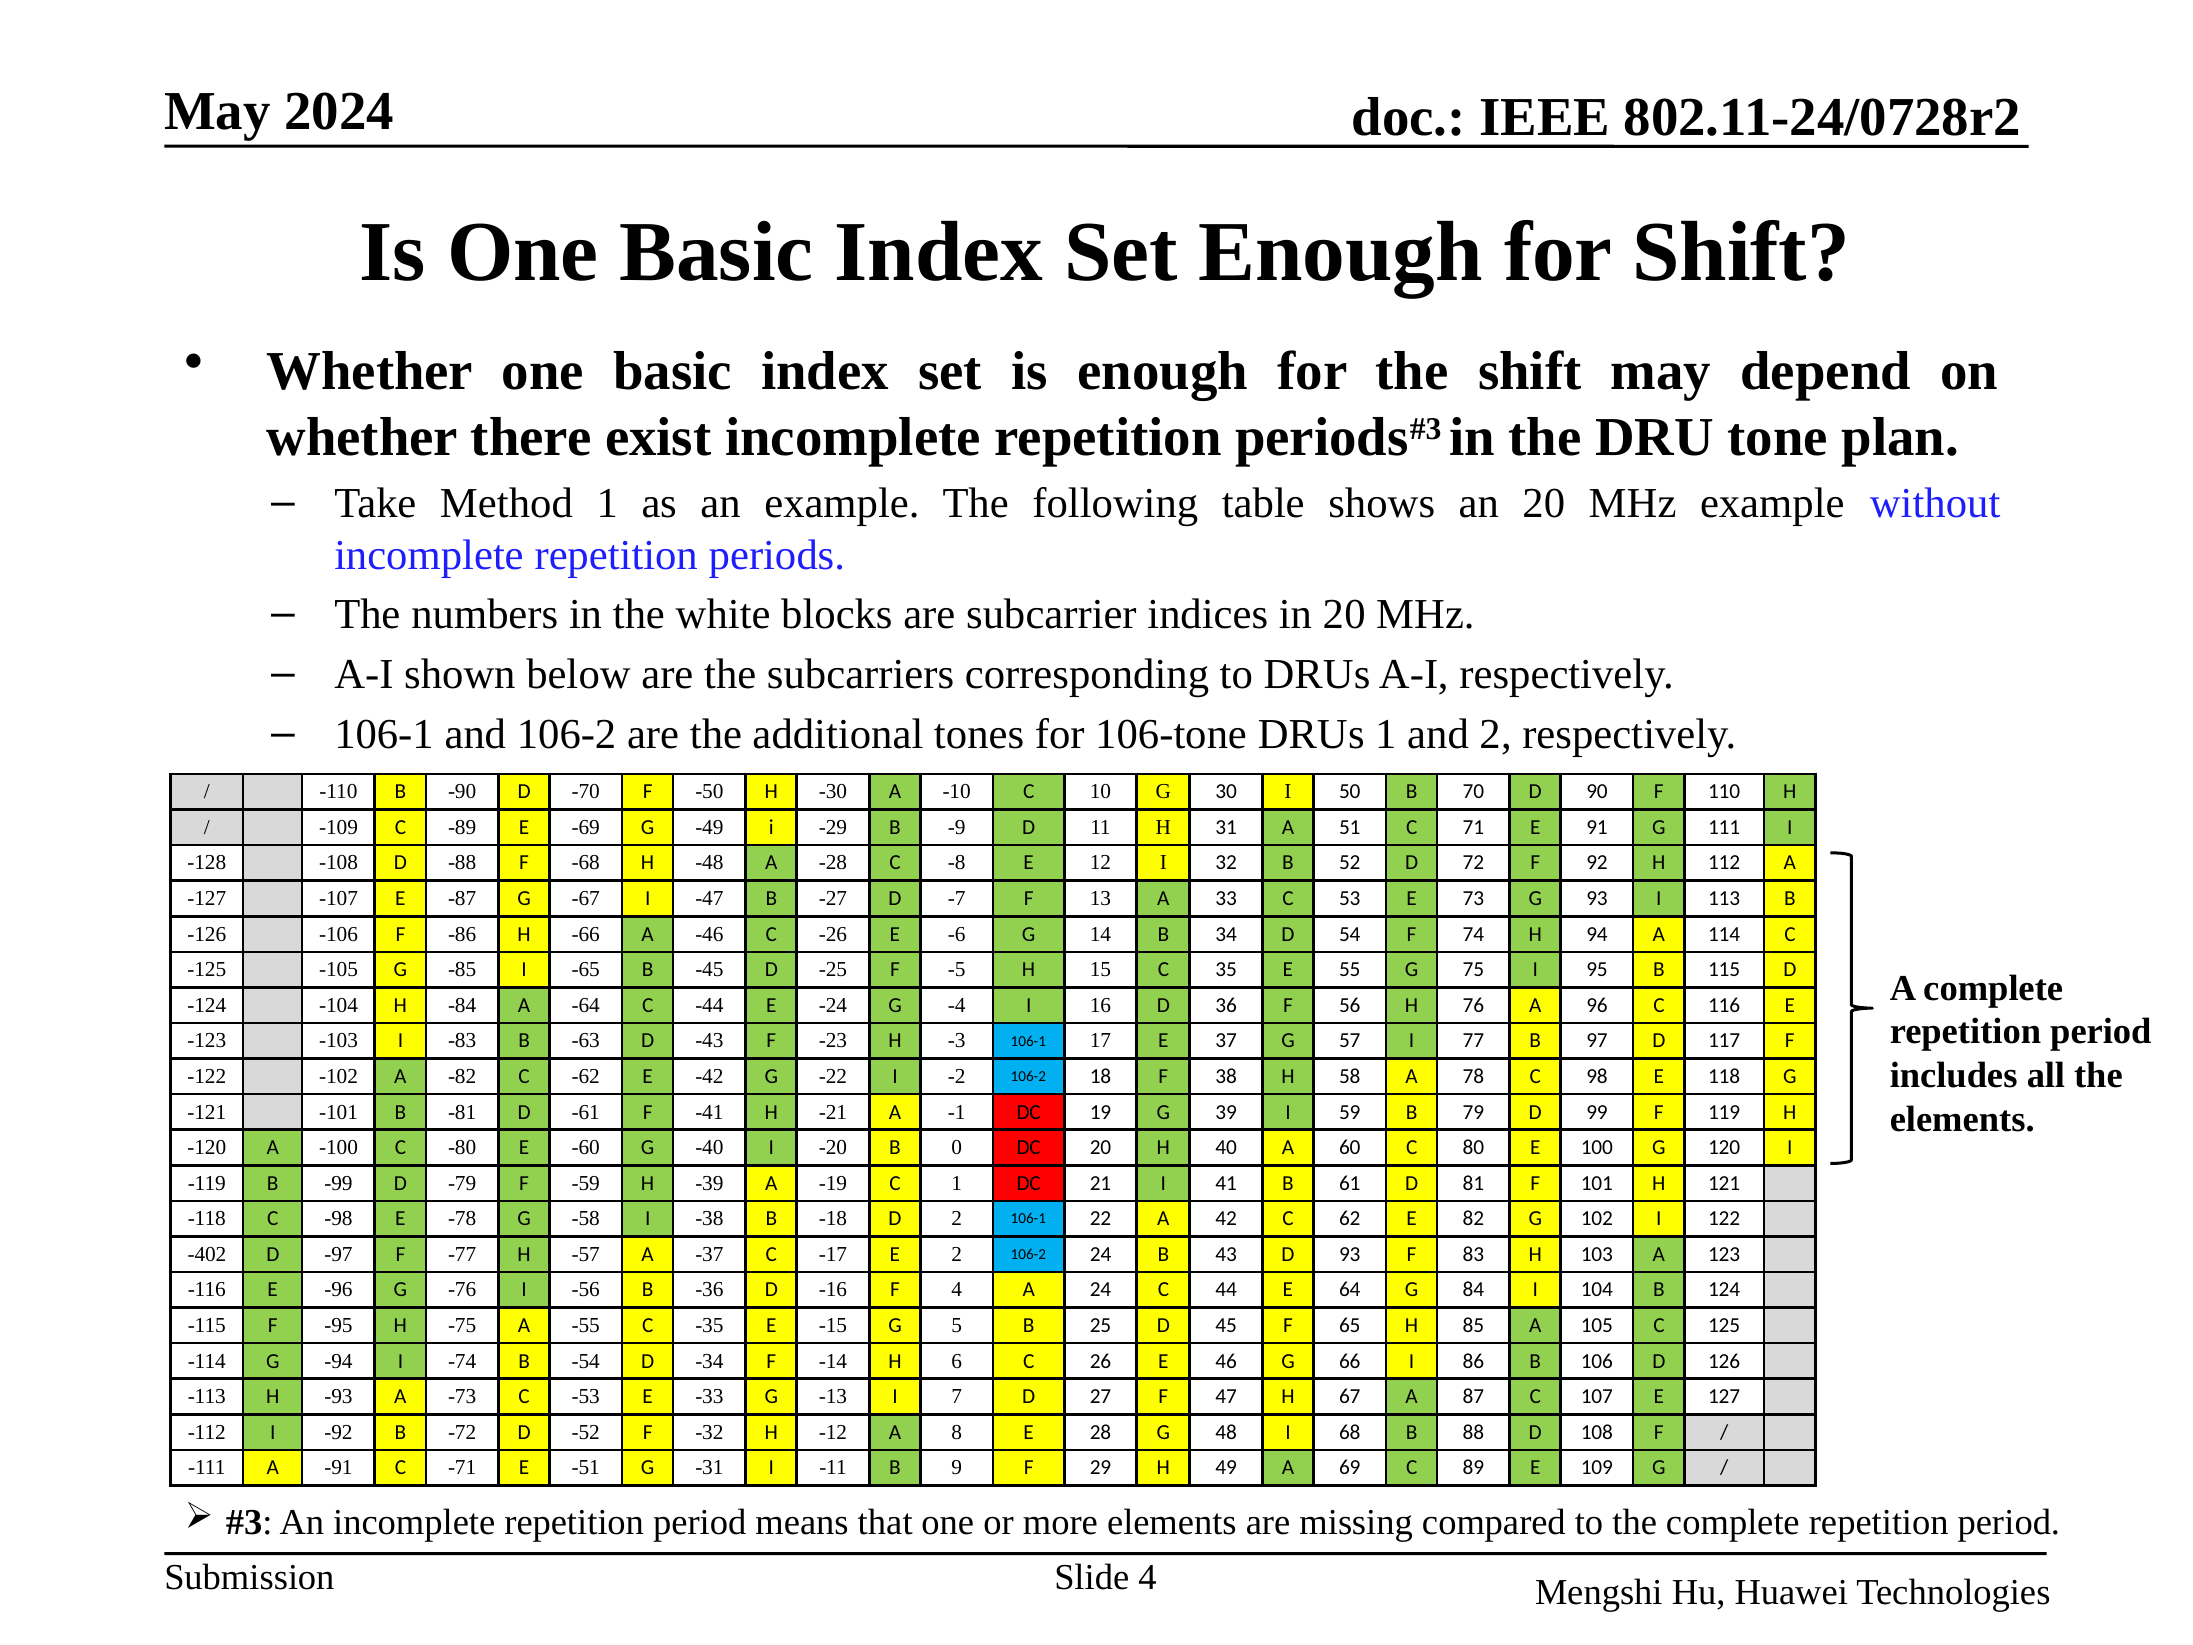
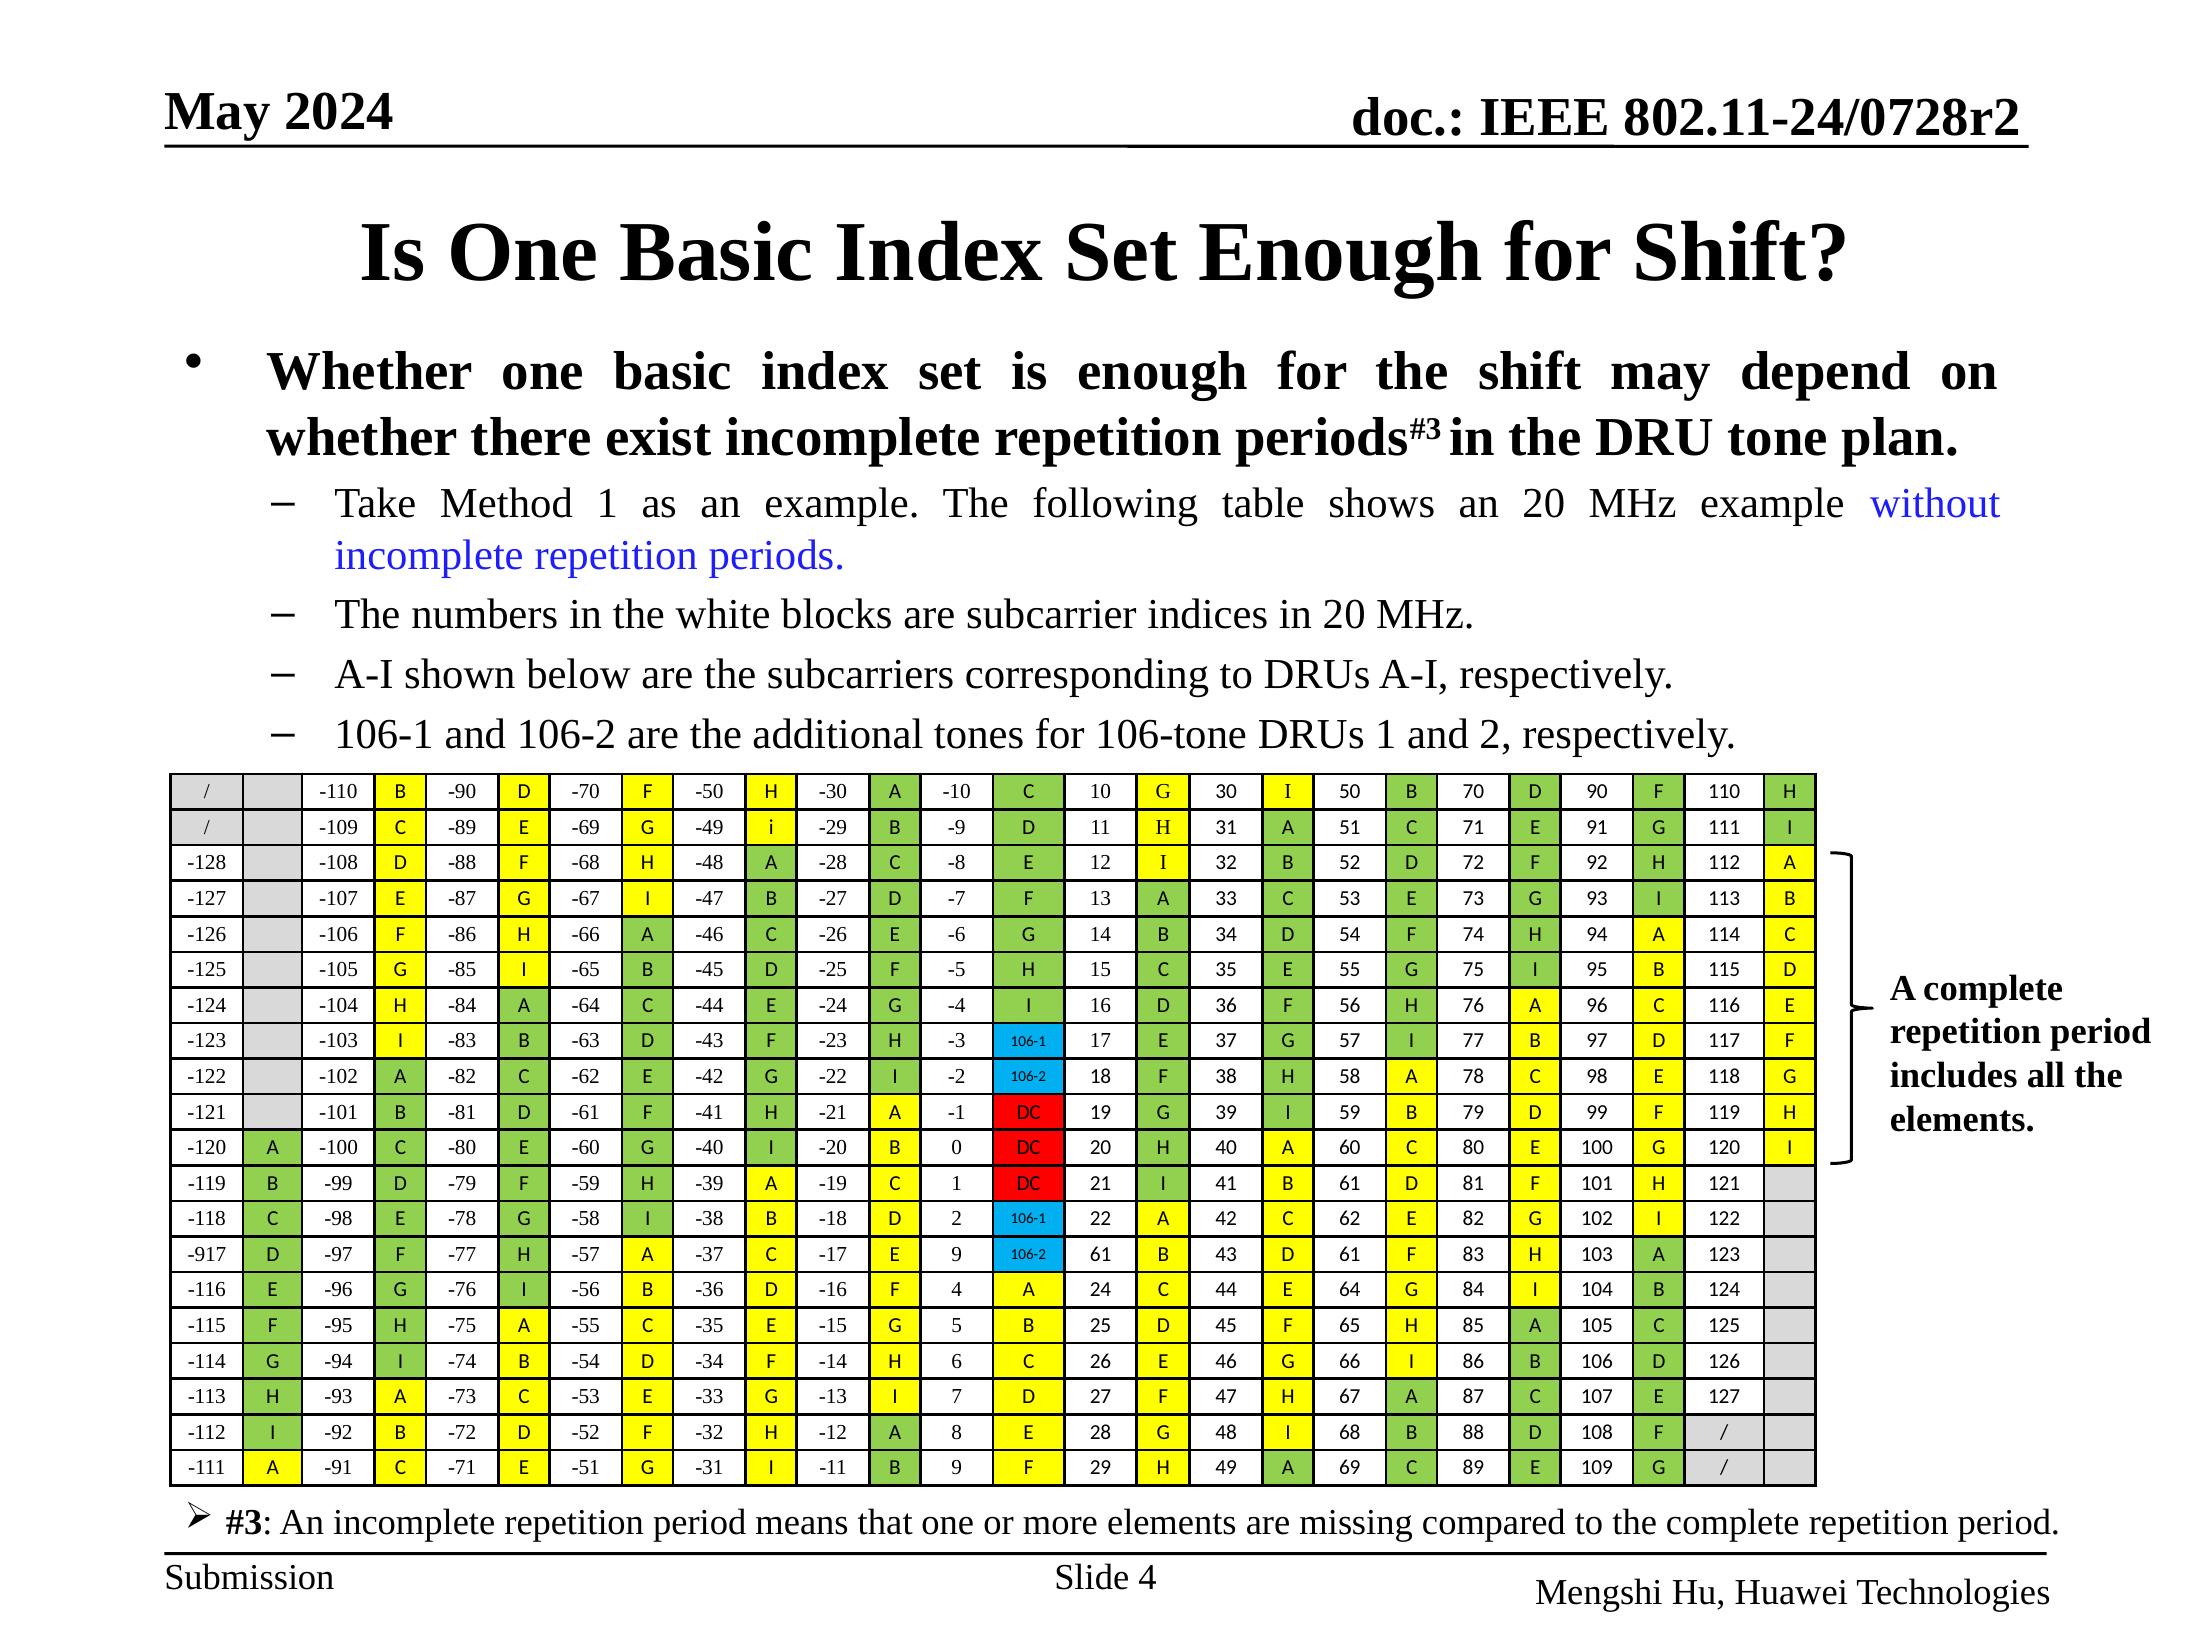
-402: -402 -> -917 (207, 1254)
E 2: 2 -> 9 (957, 1254)
106-2 24: 24 -> 61 (1101, 1254)
D 93: 93 -> 61 (1350, 1254)
